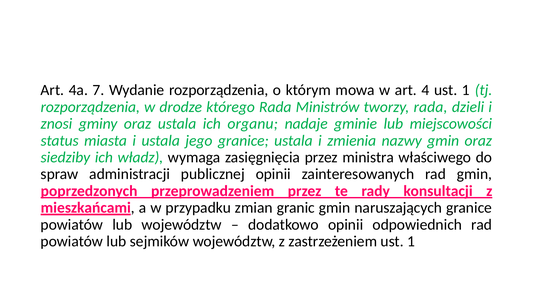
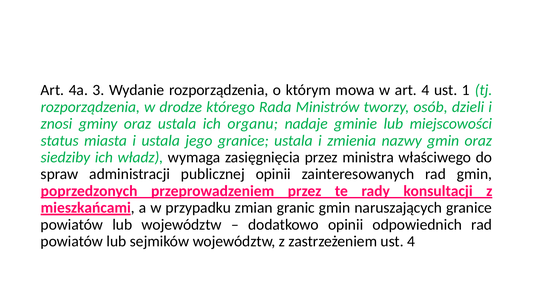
7: 7 -> 3 (99, 90)
tworzy rada: rada -> osób (431, 107)
zastrzeżeniem ust 1: 1 -> 4 (411, 241)
